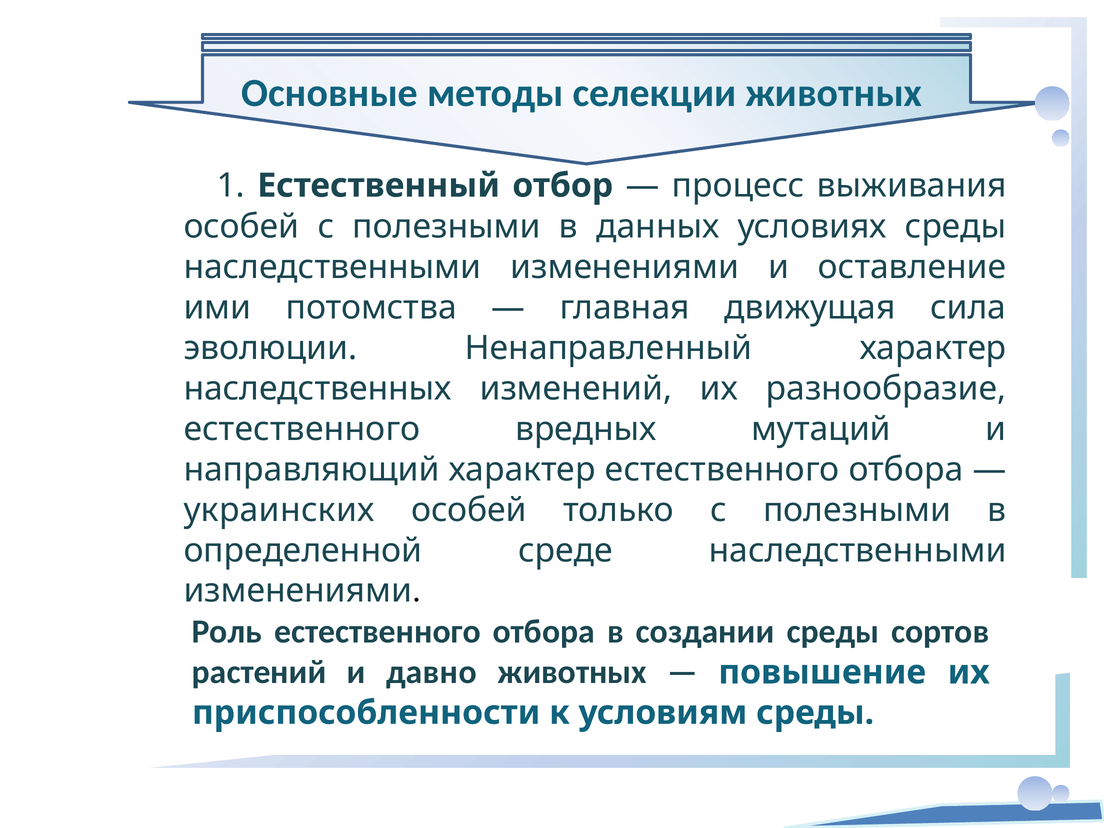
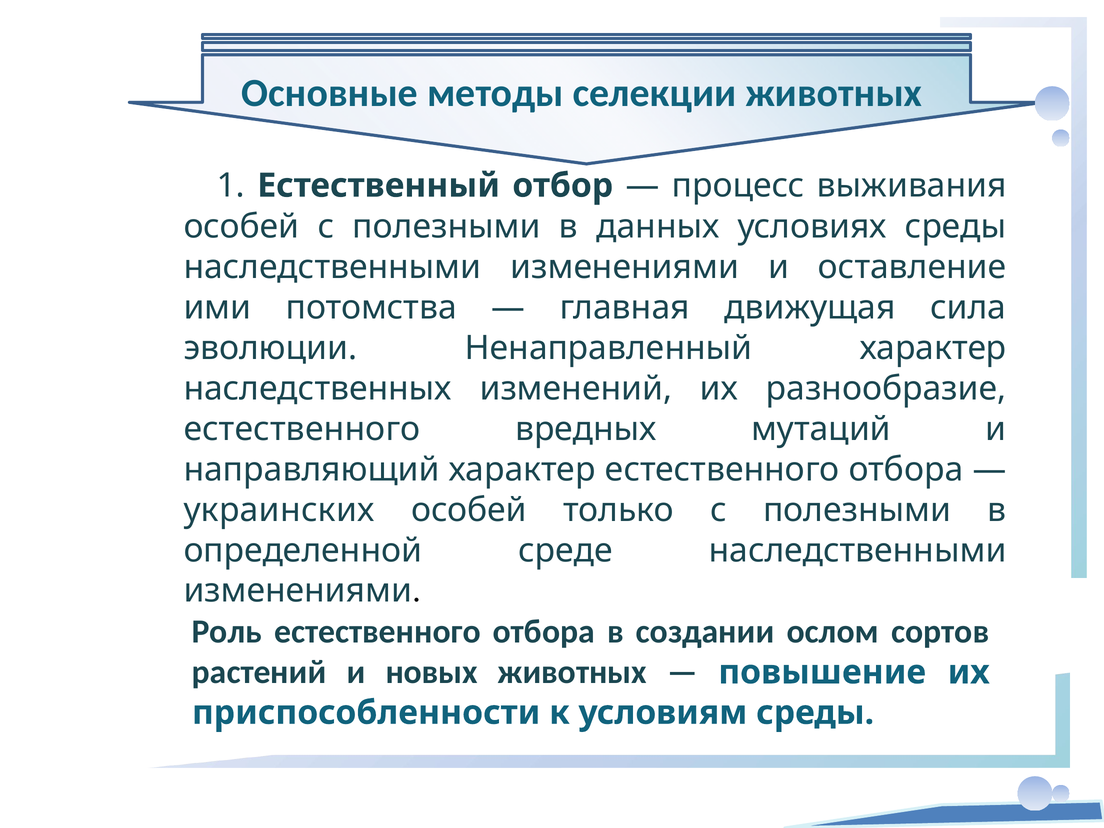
создании среды: среды -> ослом (833, 632)
давно: давно -> новых (432, 672)
